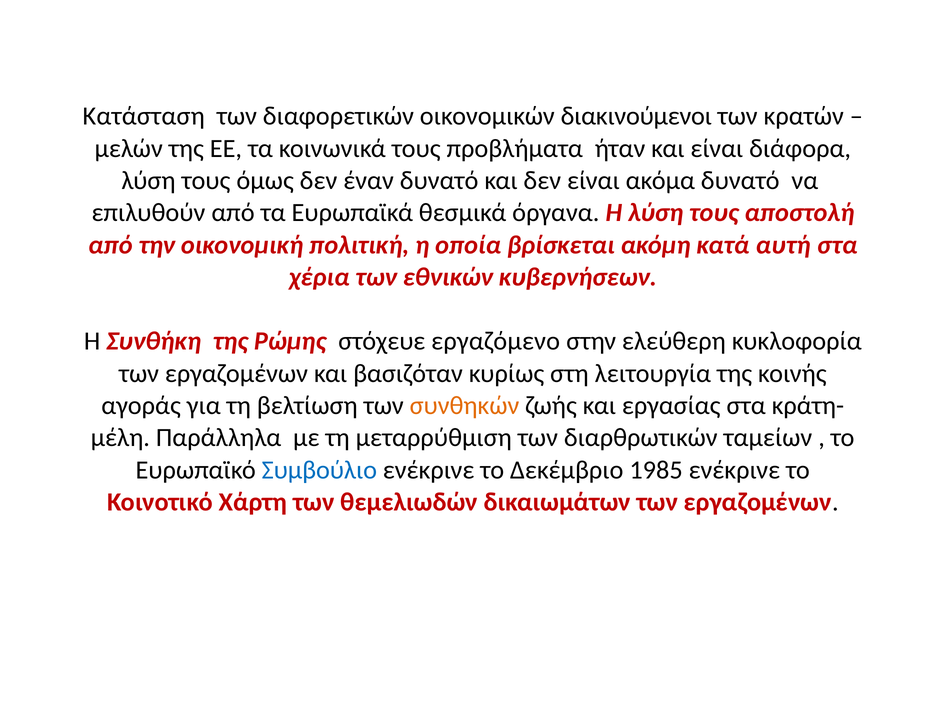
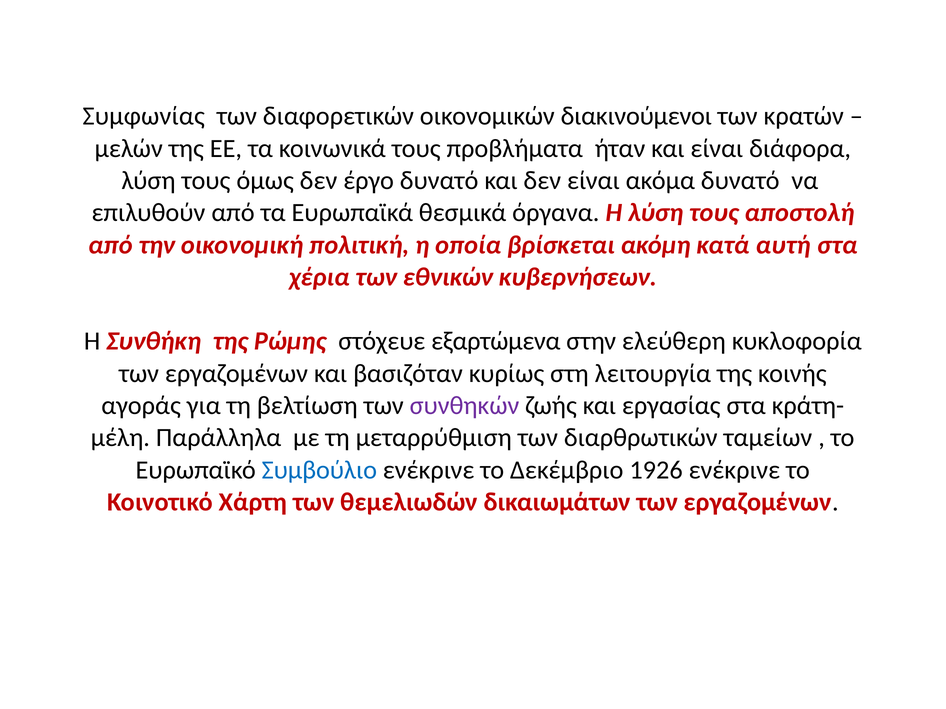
Κατάσταση: Κατάσταση -> Συμφωνίας (144, 116)
έναν: έναν -> έργο (369, 181)
εργαζόμενο: εργαζόμενο -> εξαρτώμενα (496, 342)
συνθηκών colour: orange -> purple (465, 406)
1985: 1985 -> 1926 (656, 470)
